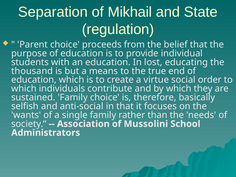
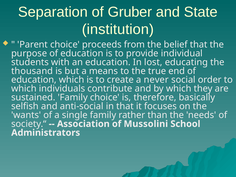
Mikhail: Mikhail -> Gruber (130, 12)
regulation: regulation -> institution (118, 29)
virtue: virtue -> never (156, 80)
